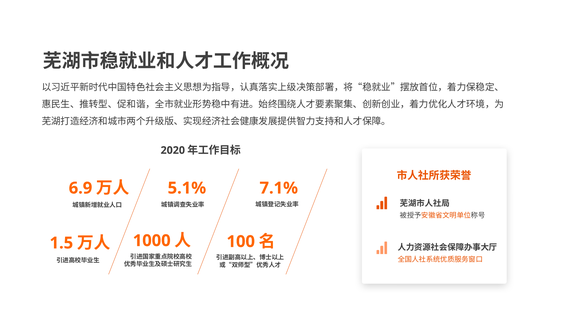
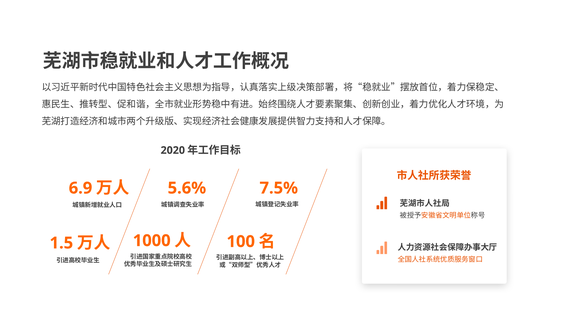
5.1%: 5.1% -> 5.6% (187, 188)
7.1%: 7.1% -> 7.5% (279, 188)
